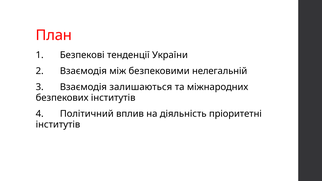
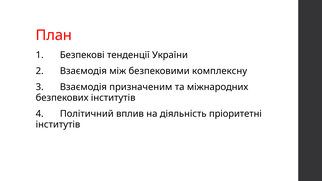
нелегальній: нелегальній -> комплексну (220, 71)
залишаються: залишаються -> призначеним (141, 87)
